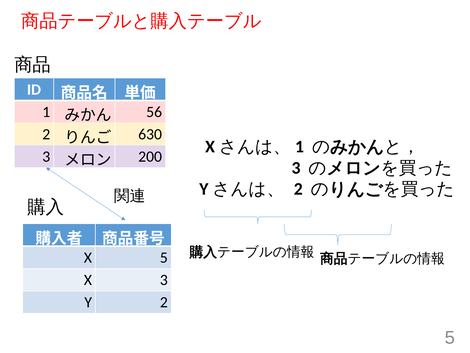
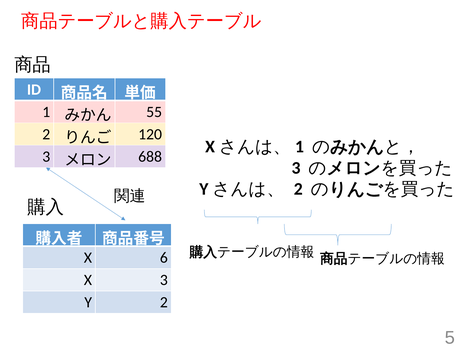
56: 56 -> 55 (154, 112)
630: 630 -> 120 (150, 134)
200: 200 -> 688 (150, 156)
X 5: 5 -> 6 (164, 257)
